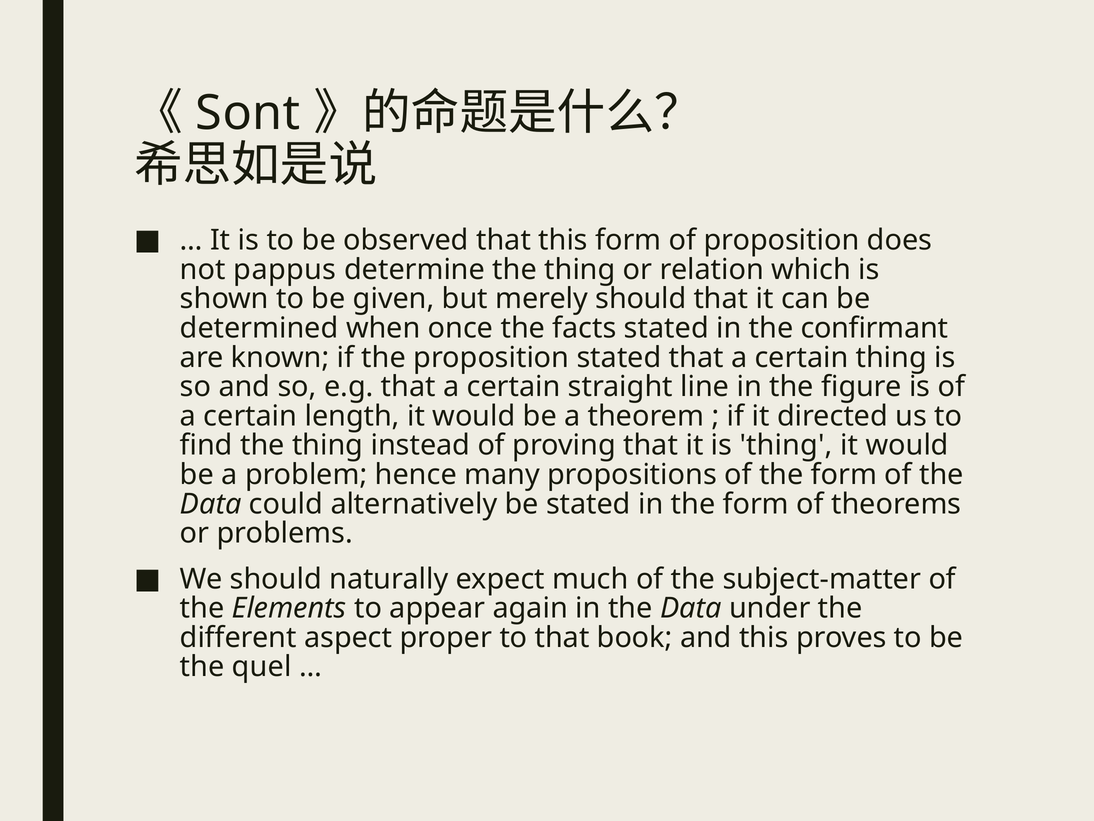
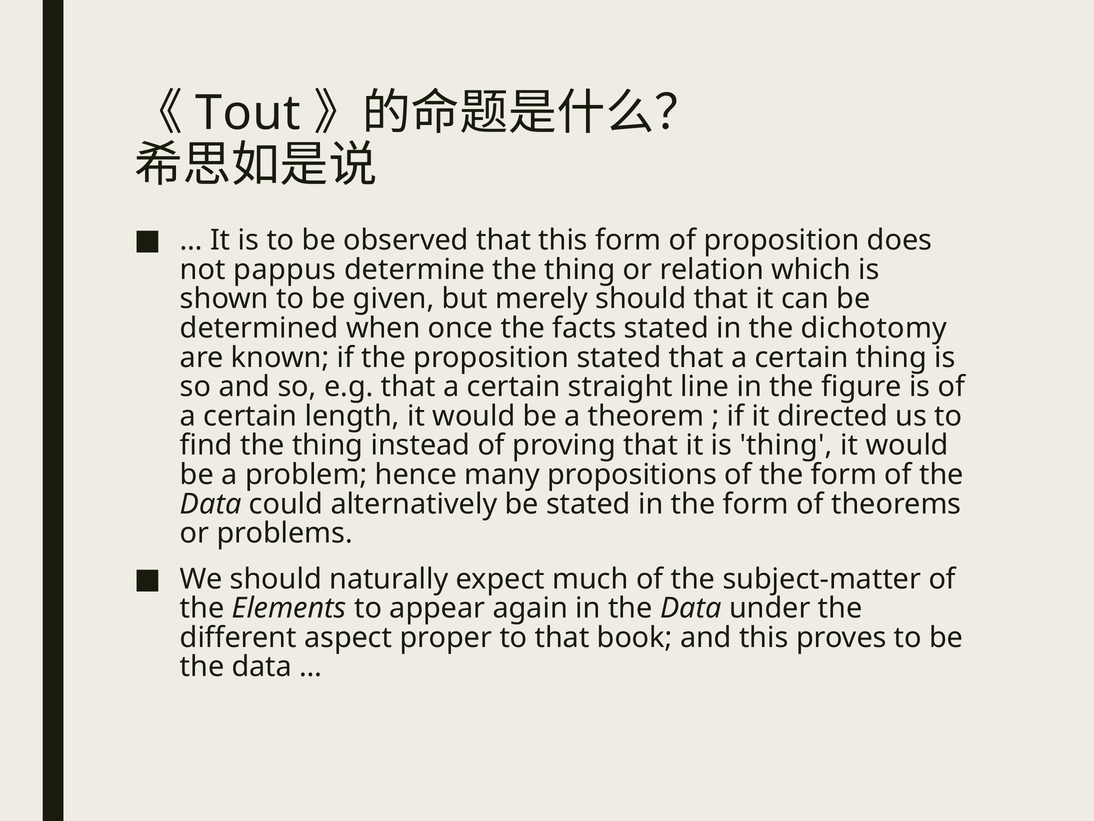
Sont: Sont -> Tout (248, 113)
confirmant: confirmant -> dichotomy (874, 328)
quel: quel -> data (262, 667)
